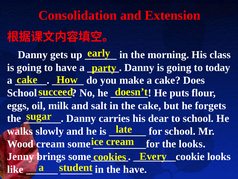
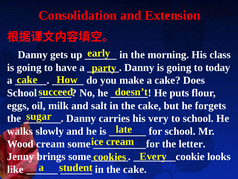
dear: dear -> very (158, 118)
the looks: looks -> letter (192, 143)
have: have -> cake (135, 169)
